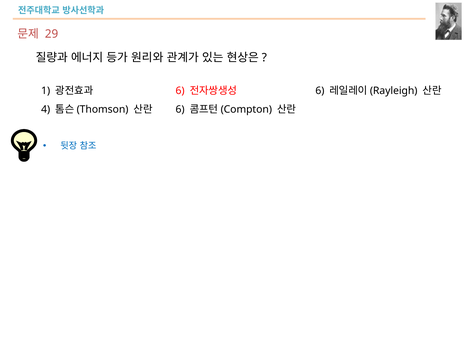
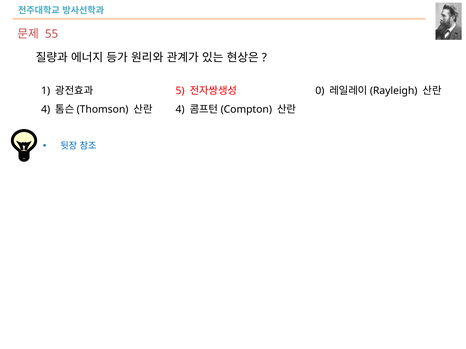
29: 29 -> 55 (52, 34)
6: 6 -> 5 (180, 91)
6: 6 -> 0 (320, 91)
6: 6 -> 4 (180, 110)
